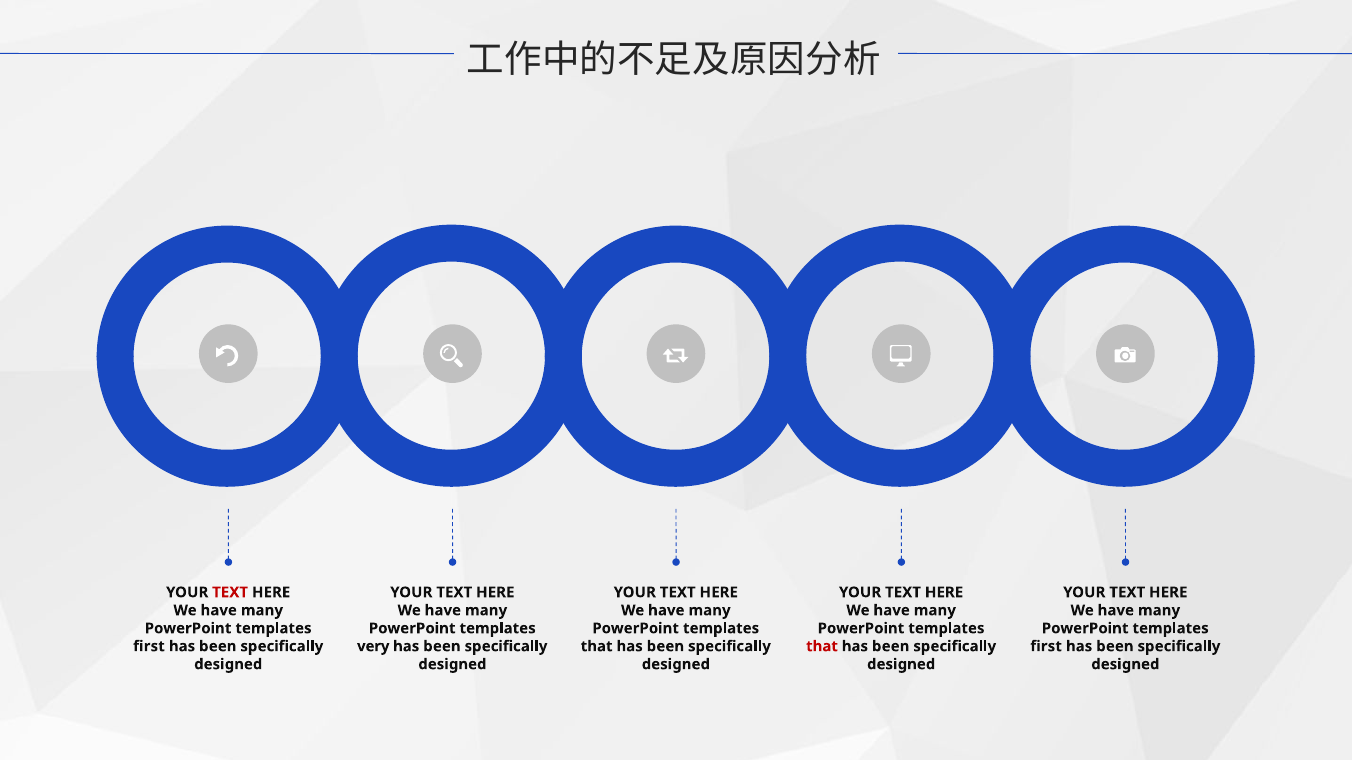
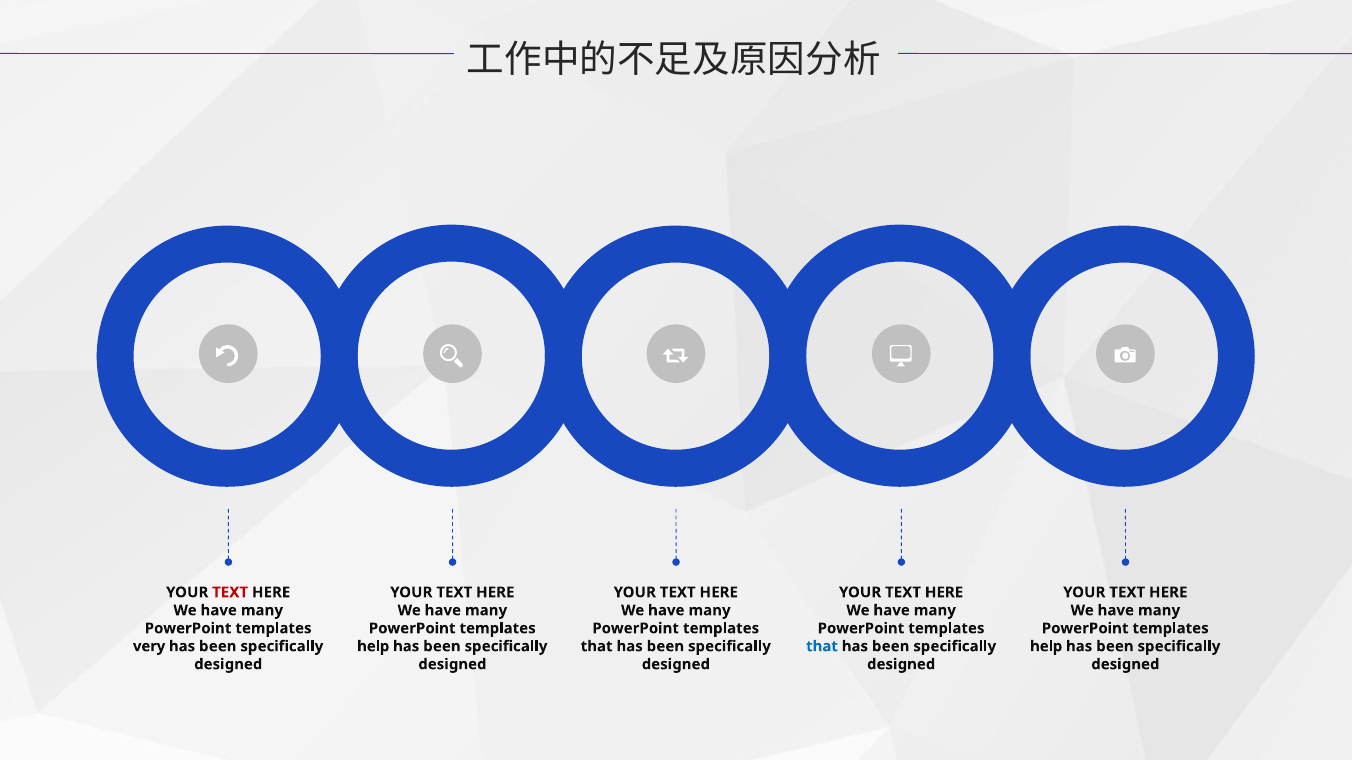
first: first -> very (149, 647)
very: very -> help (373, 647)
that colour: red -> blue (822, 647)
first: first -> help (1046, 647)
